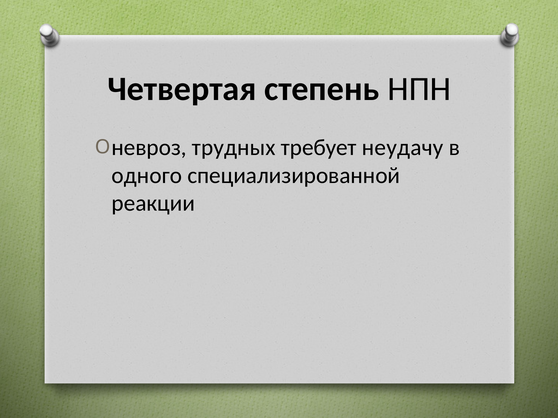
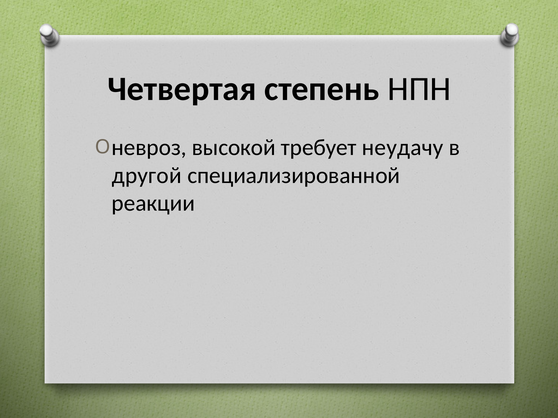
трудных: трудных -> высокой (234, 148)
одного: одного -> другой (147, 176)
